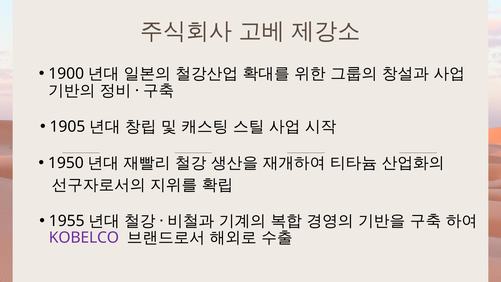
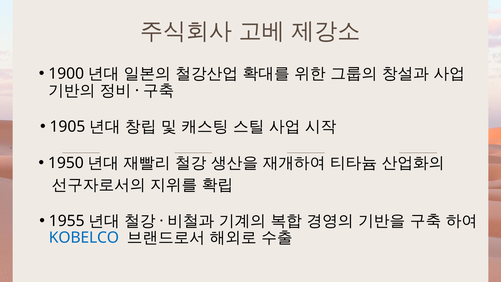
KOBELCO colour: purple -> blue (84, 238)
